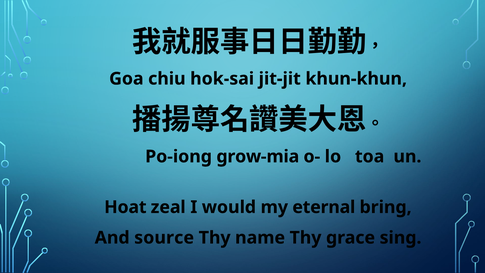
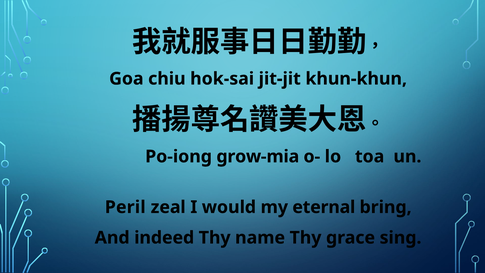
Hoat: Hoat -> Peril (125, 207)
source: source -> indeed (164, 238)
